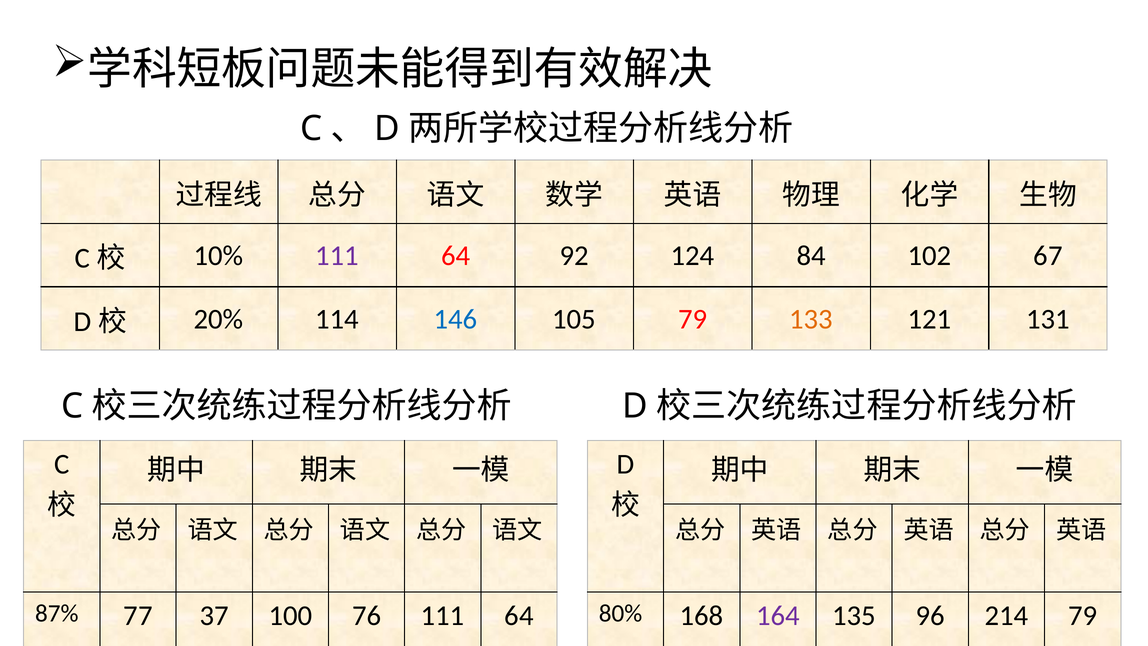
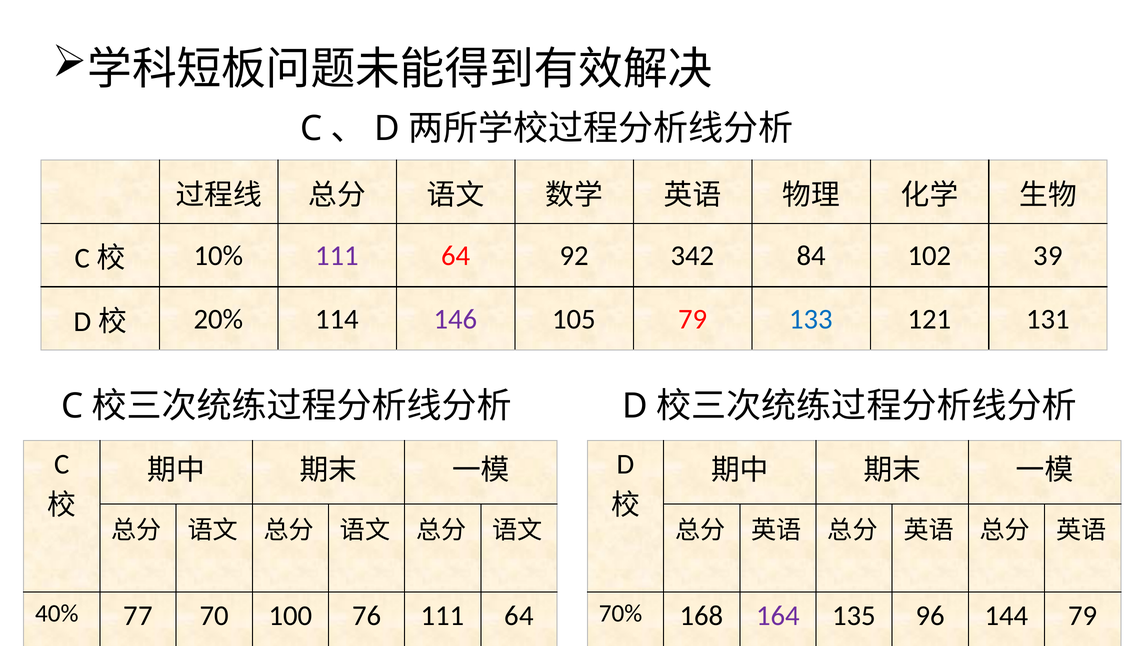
124: 124 -> 342 (693, 256)
67: 67 -> 39 (1048, 256)
146 colour: blue -> purple (456, 319)
133 colour: orange -> blue (811, 319)
87%: 87% -> 40% (57, 613)
37: 37 -> 70 (214, 615)
80%: 80% -> 70% (621, 613)
214: 214 -> 144 (1006, 615)
